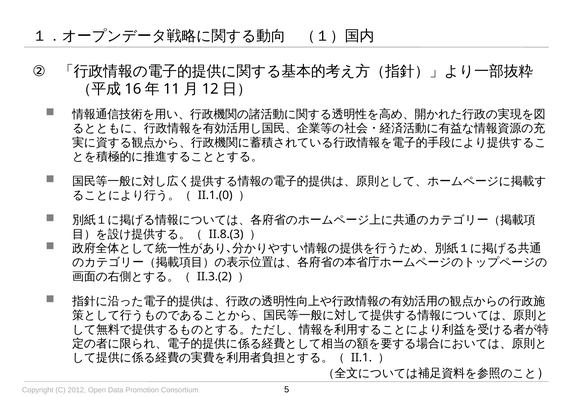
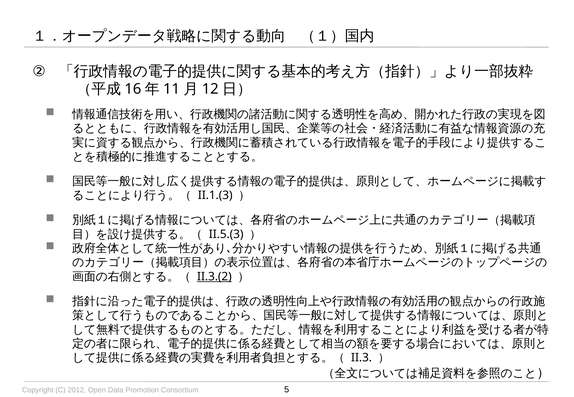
II.1.(0: II.1.(0 -> II.1.(3 (215, 196)
II.8.(3: II.8.(3 -> II.5.(3 (226, 234)
II.3.(2 underline: none -> present (214, 277)
II.1: II.1 -> II.3 (362, 358)
